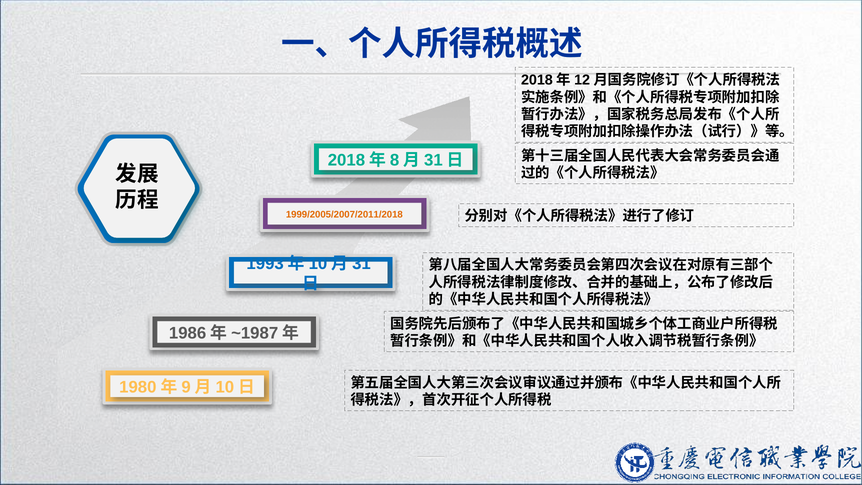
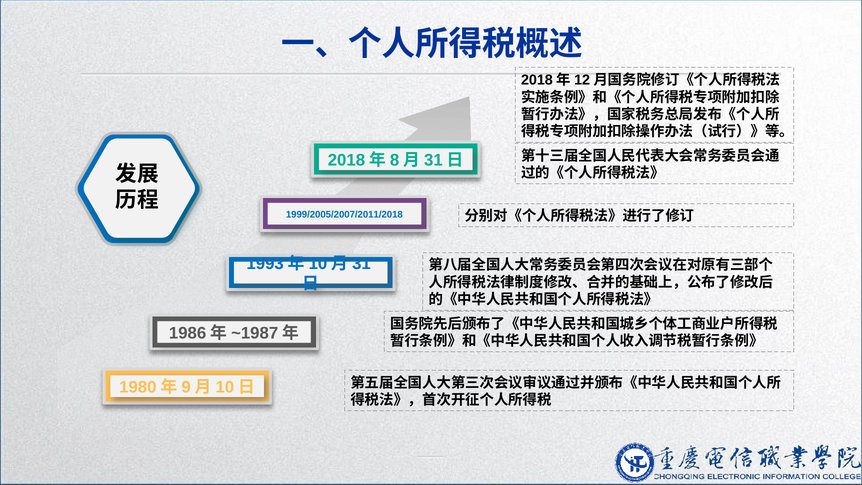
1999/2005/2007/2011/2018 colour: orange -> blue (344, 214)
